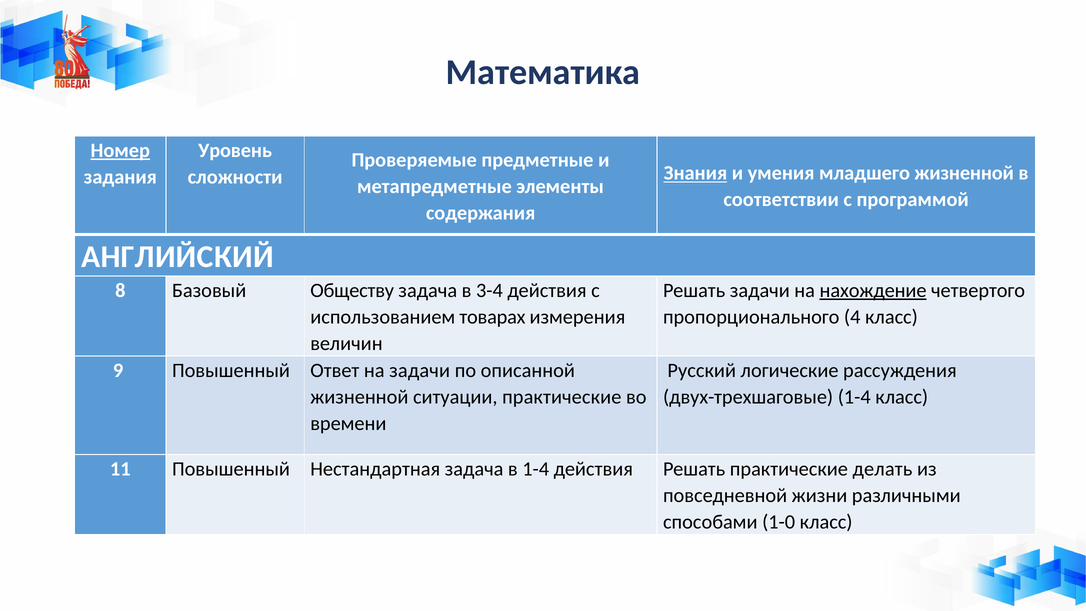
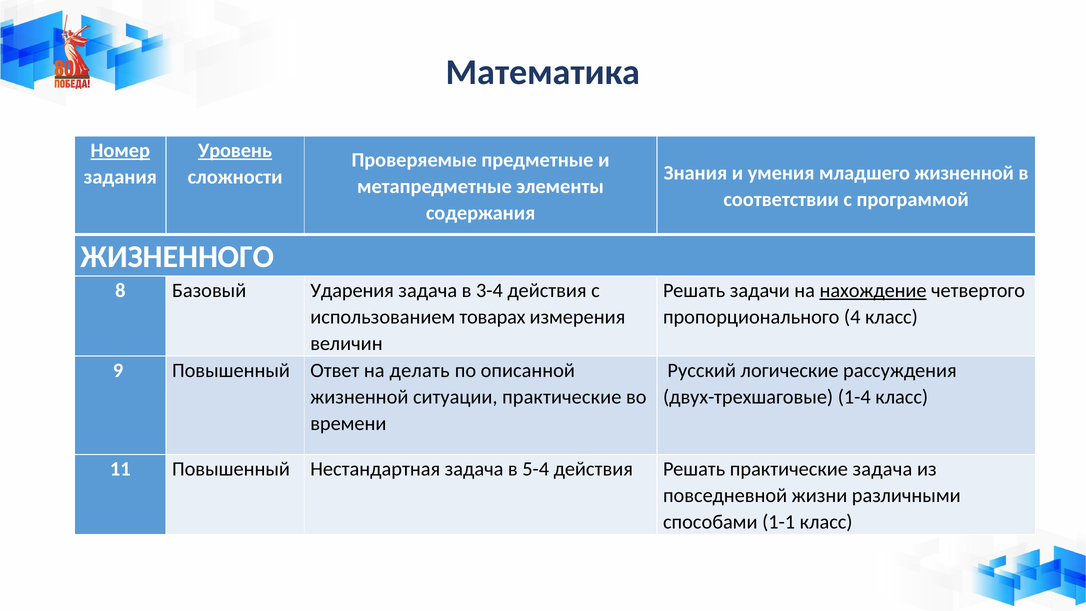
Уровень underline: none -> present (235, 150)
Знания underline: present -> none (695, 173)
АНГЛИЙСКИЙ: АНГЛИЙСКИЙ -> ЖИЗНЕННОГО (178, 257)
Обществу: Обществу -> Ударения (352, 290)
на задачи: задачи -> делать (420, 370)
в 1-4: 1-4 -> 5-4 (536, 469)
практические делать: делать -> задача (882, 469)
1-0: 1-0 -> 1-1 (779, 522)
